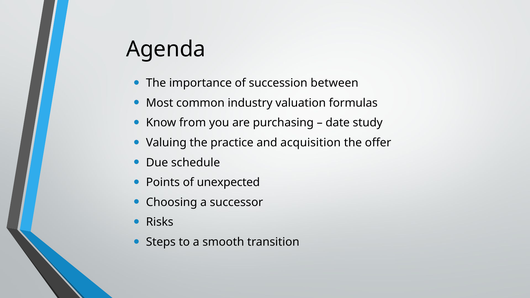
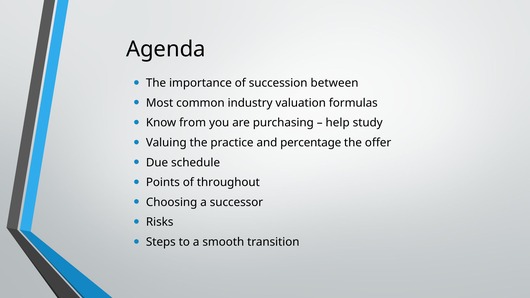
date: date -> help (338, 123)
acquisition: acquisition -> percentage (311, 143)
unexpected: unexpected -> throughout (228, 183)
